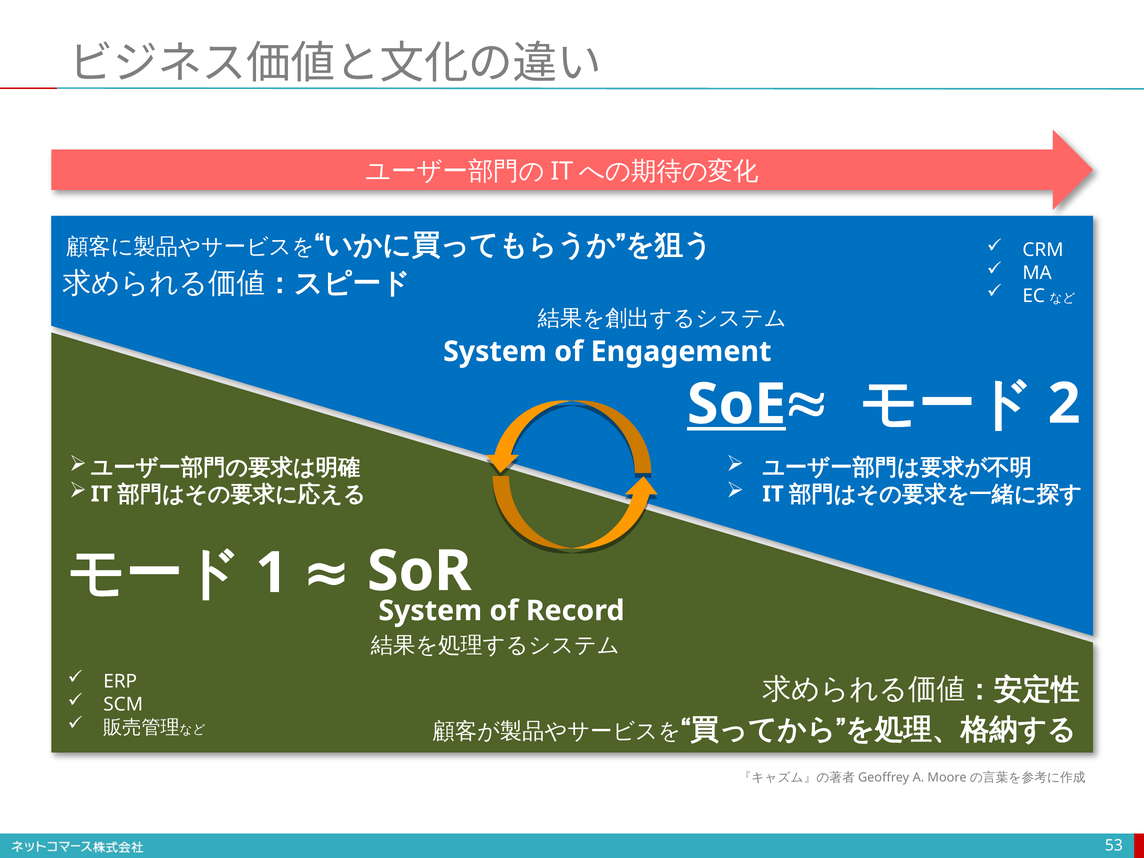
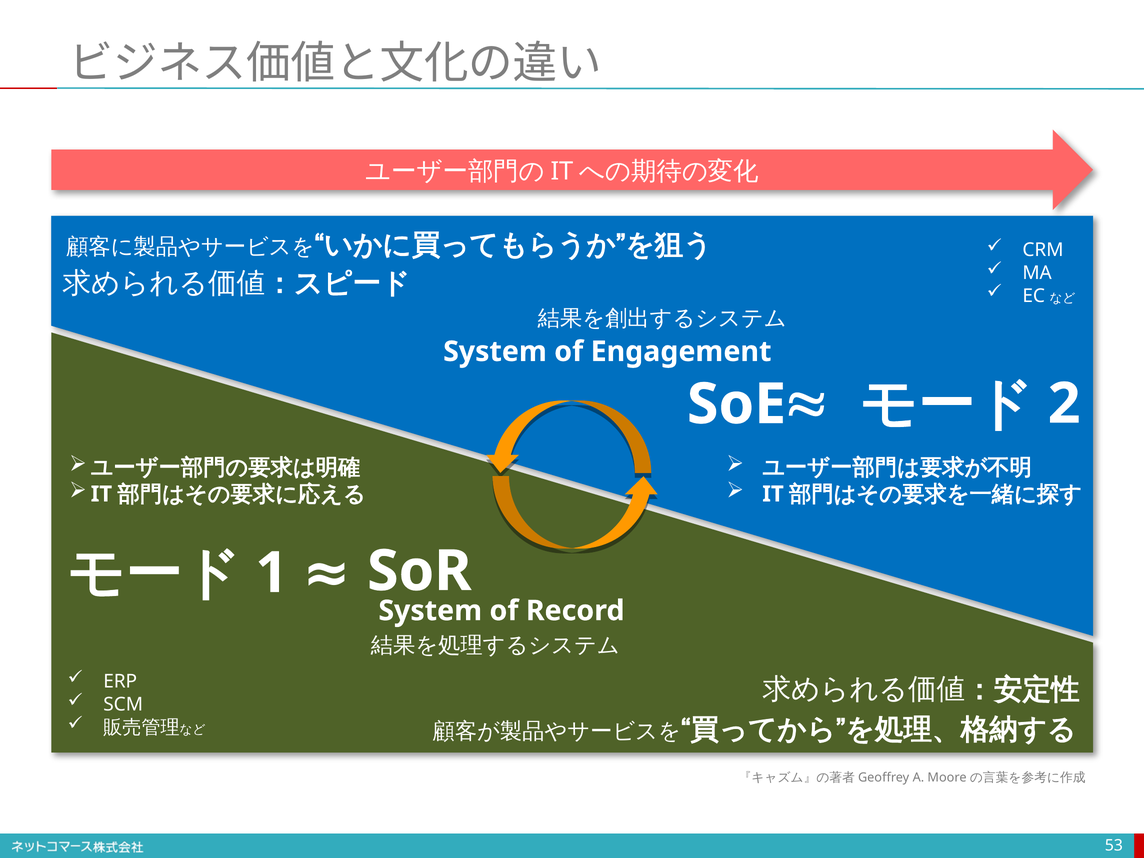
SoE underline: present -> none (737, 404)
